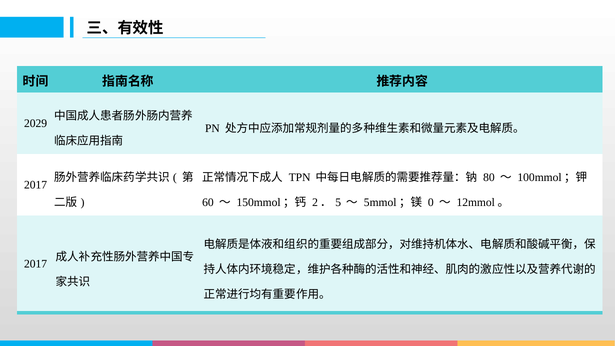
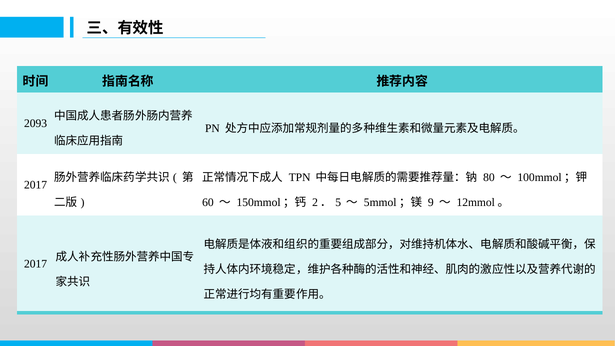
2029: 2029 -> 2093 (36, 123)
0: 0 -> 9 (431, 203)
